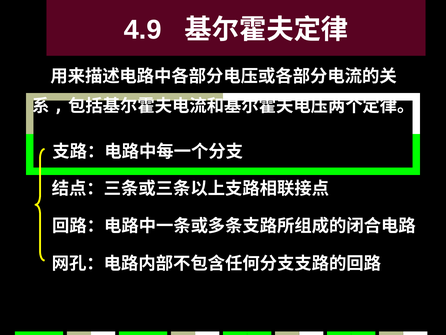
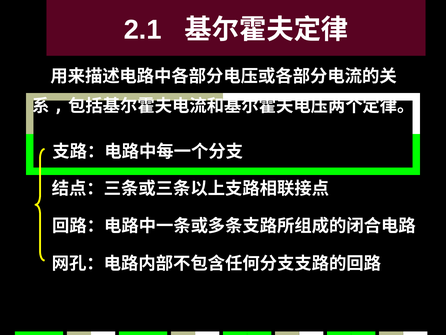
4.9: 4.9 -> 2.1 (143, 30)
